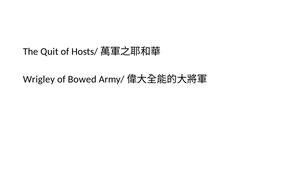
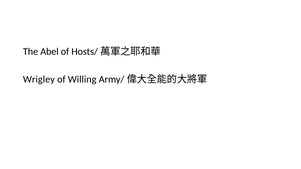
Quit: Quit -> Abel (49, 52)
Bowed: Bowed -> Willing (82, 80)
